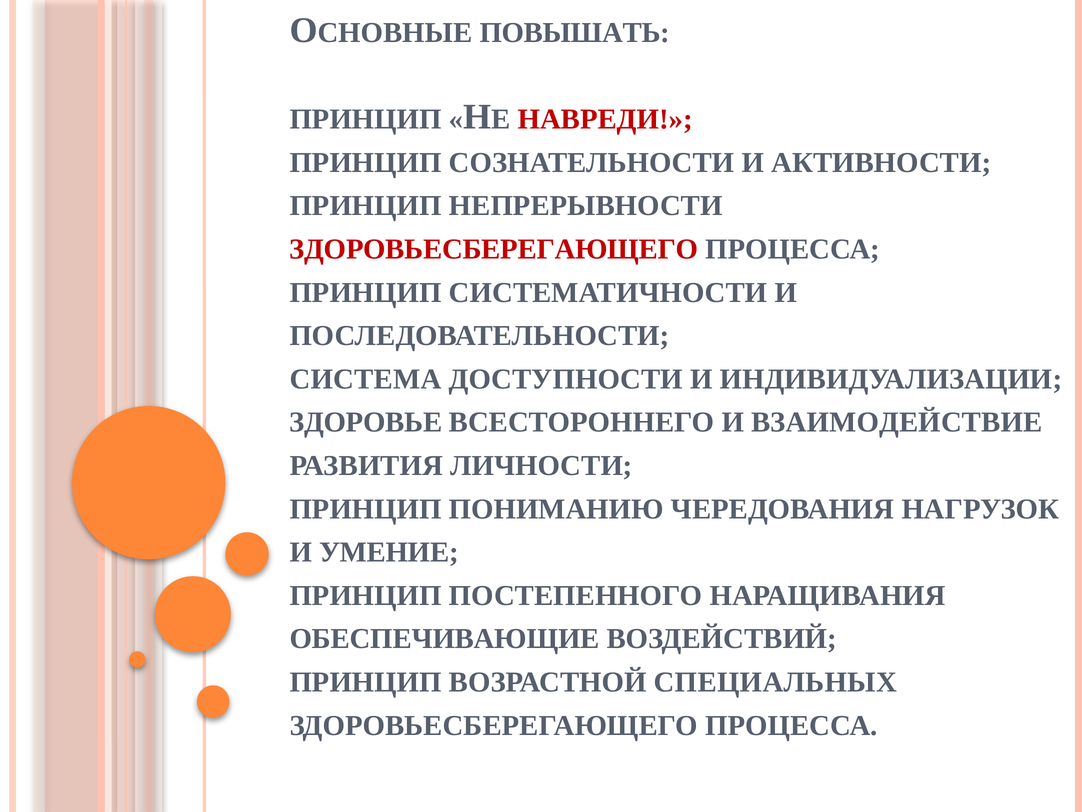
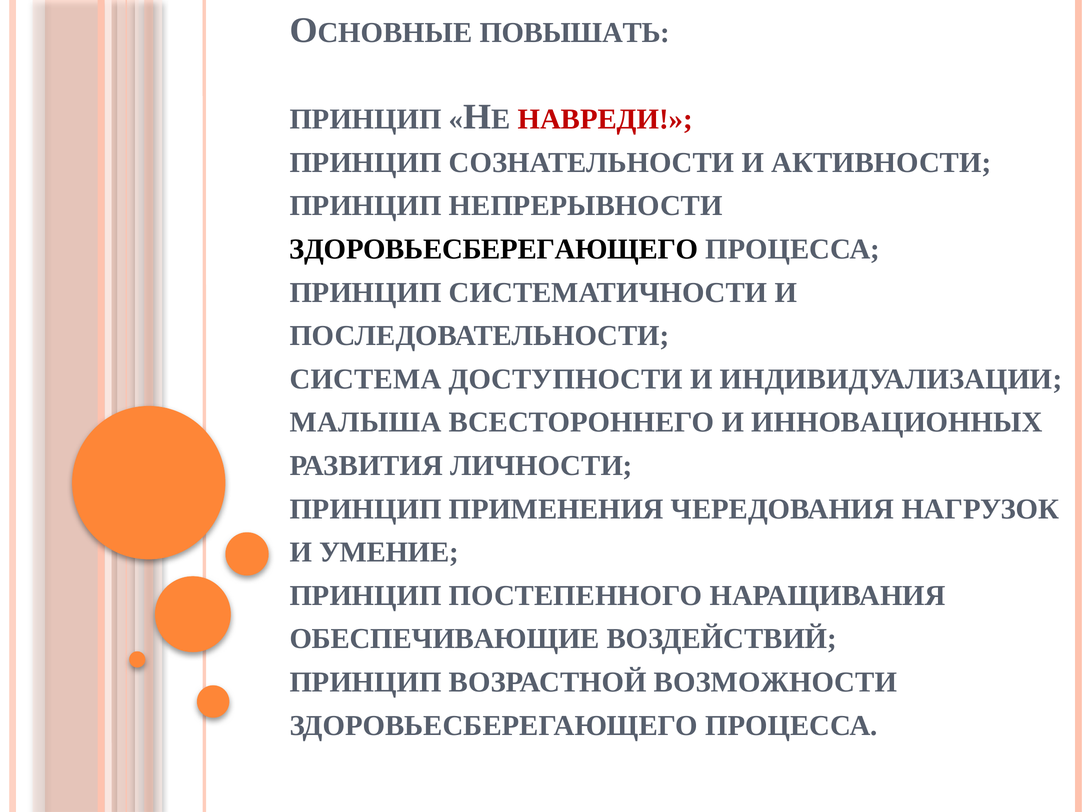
ЗДОРОВЬЕСБЕРЕГАЮЩЕГО colour: red -> black (494, 249)
ЗДОРОВЬЕ: ЗДОРОВЬЕ -> МАЛЫША (366, 422)
ВЗАИМОДЕЙСТВИЕ: ВЗАИМОДЕЙСТВИЕ -> ИННОВАЦИОННЫХ (897, 422)
ПОНИМАНИЮ: ПОНИМАНИЮ -> ПРИМЕНЕНИЯ (556, 509)
СПЕЦИАЛЬНЫХ: СПЕЦИАЛЬНЫХ -> ВОЗМОЖНОСТИ (775, 682)
